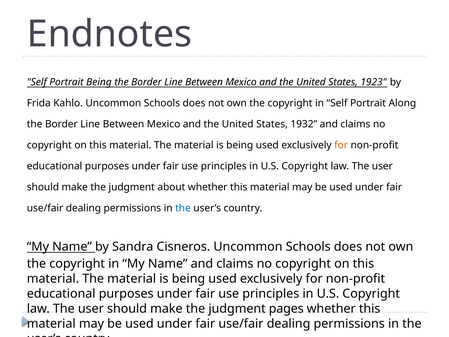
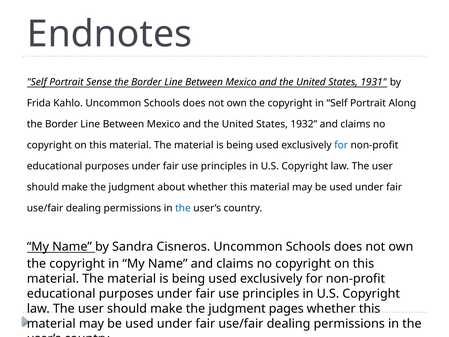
Portrait Being: Being -> Sense (99, 82)
1923: 1923 -> 1931 (374, 82)
for colour: orange -> blue (341, 145)
